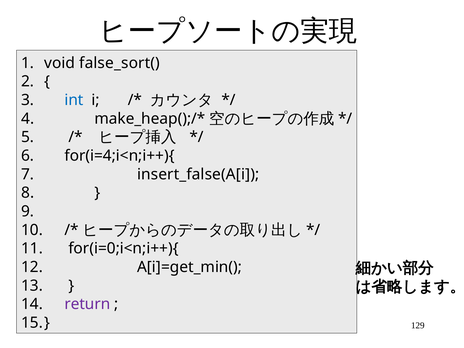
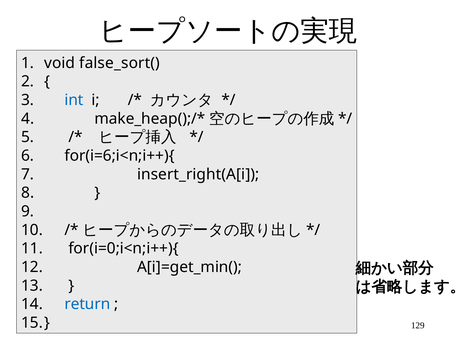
for(i=4;i<n;i++){: for(i=4;i<n;i++){ -> for(i=6;i<n;i++){ (119, 156)
insert_false(A[i: insert_false(A[i -> insert_right(A[i (198, 174)
return colour: purple -> blue (87, 304)
